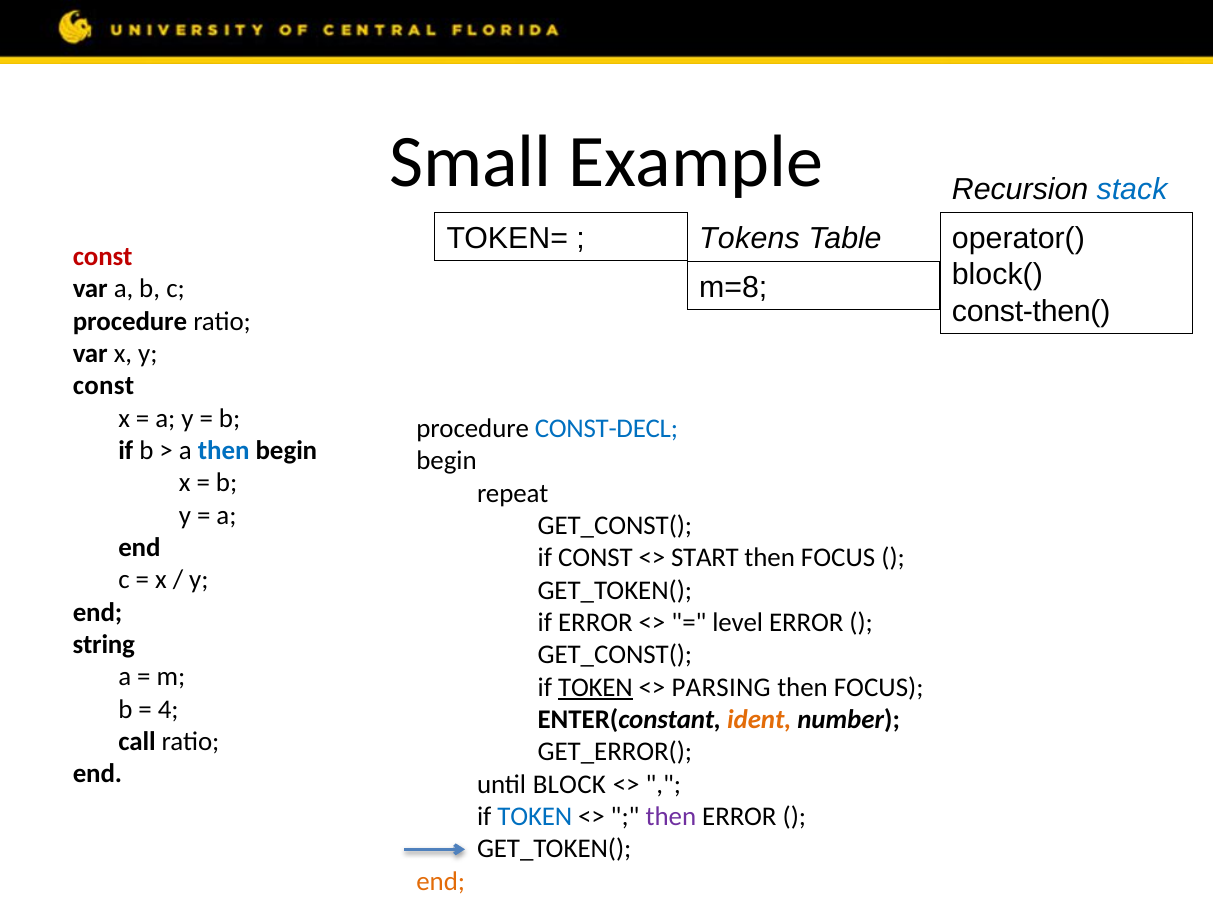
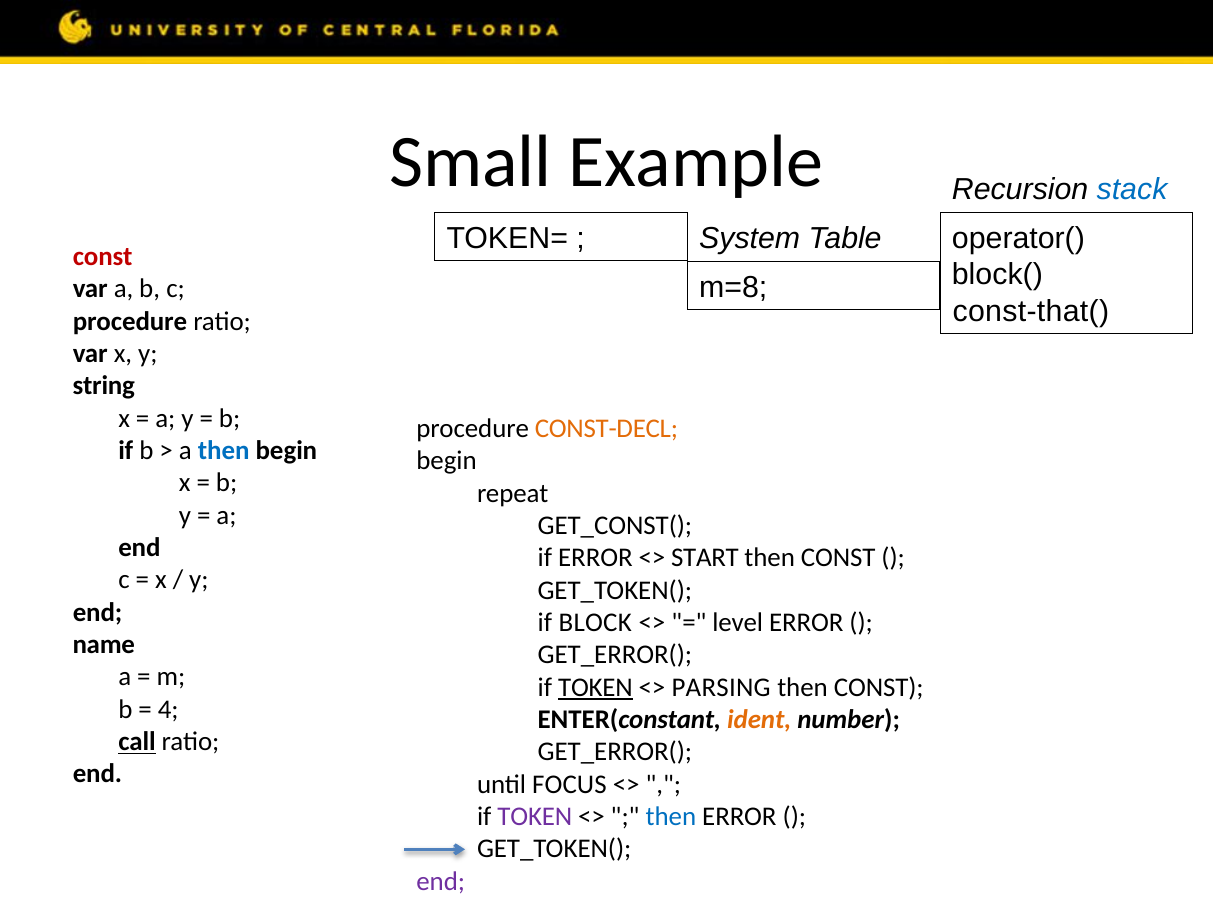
Tokens: Tokens -> System (750, 239)
const-then(: const-then( -> const-that( (1031, 311)
const: const -> string (104, 386)
CONST-DECL colour: blue -> orange (606, 428)
if CONST: CONST -> ERROR (595, 558)
FOCUS: FOCUS -> CONST (838, 558)
if ERROR: ERROR -> BLOCK (595, 622)
string: string -> name (104, 645)
GET_CONST(: GET_CONST( -> GET_ERROR( (615, 655)
FOCUS: FOCUS -> CONST (879, 687)
call underline: none -> present (137, 742)
BLOCK: BLOCK -> FOCUS (569, 784)
TOKEN colour: blue -> purple (535, 816)
then colour: purple -> blue (671, 816)
end colour: orange -> purple (441, 881)
